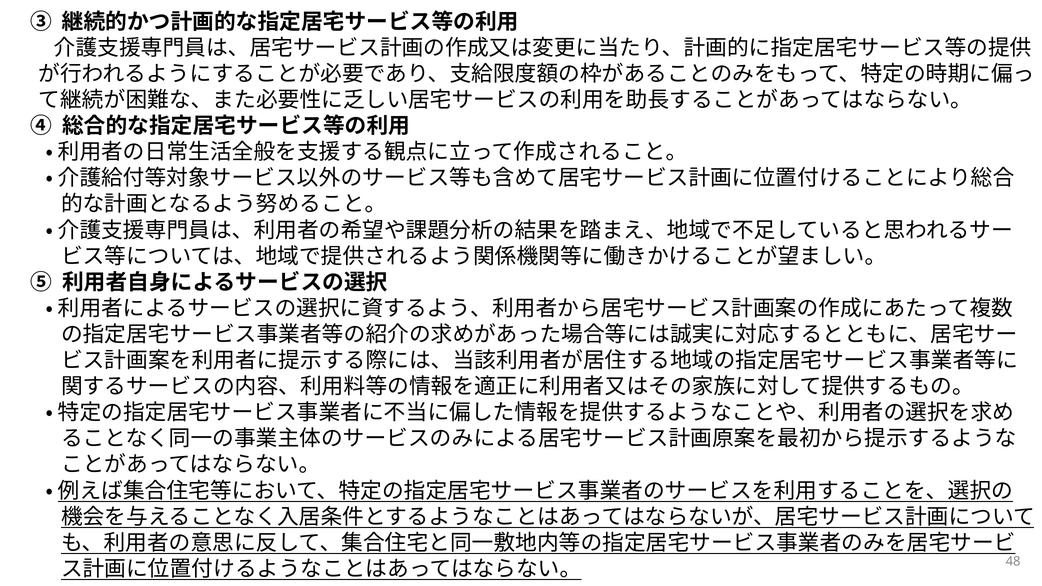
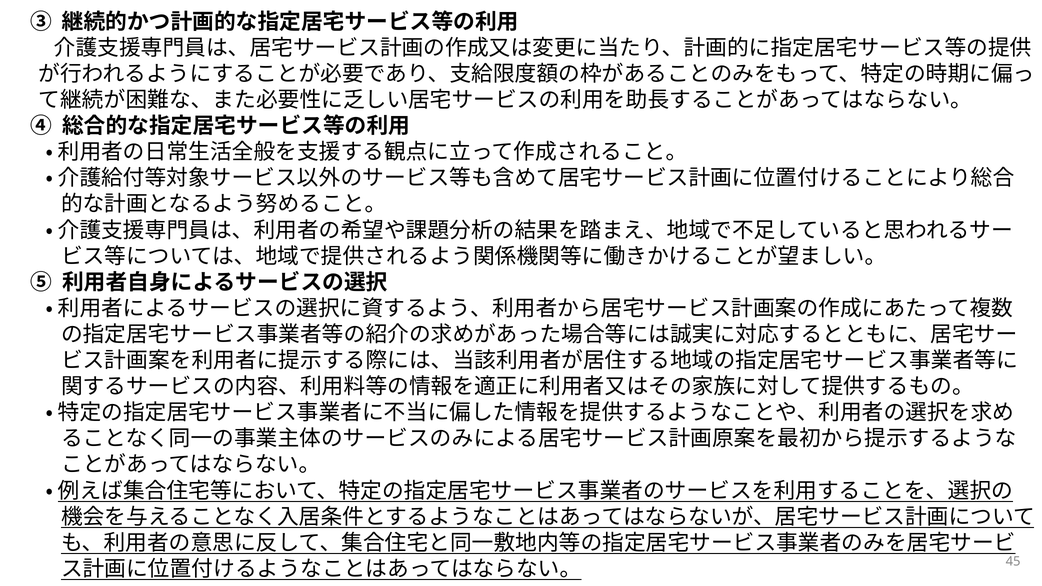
48: 48 -> 45 (1013, 562)
